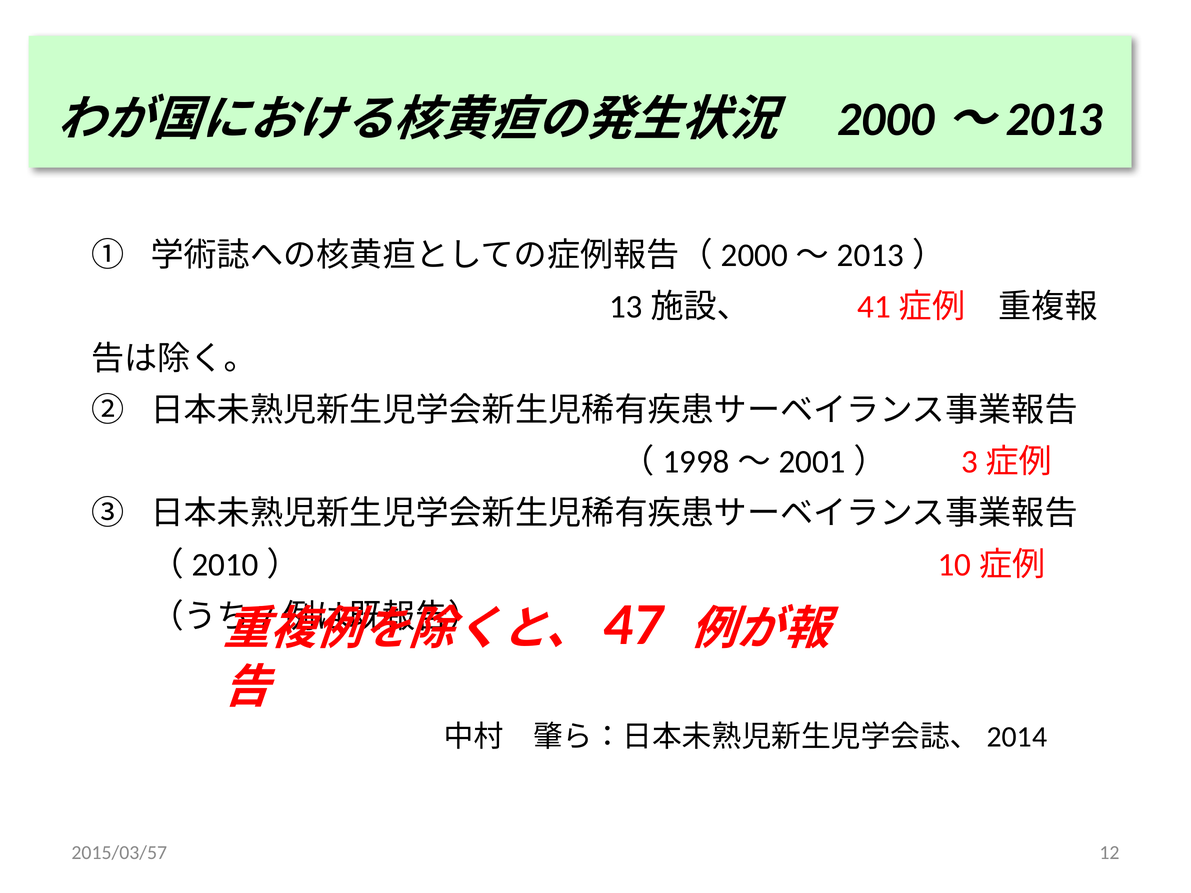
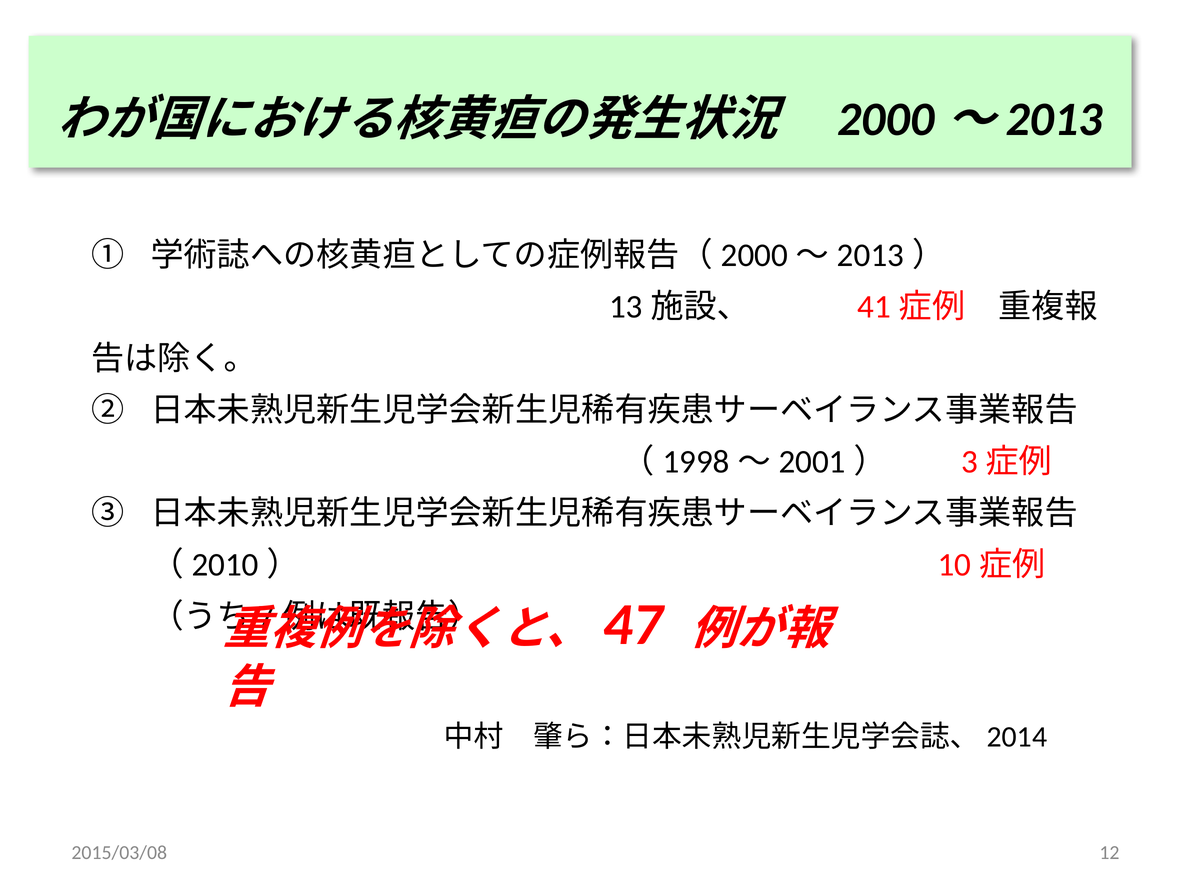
2015/03/57: 2015/03/57 -> 2015/03/08 (119, 853)
